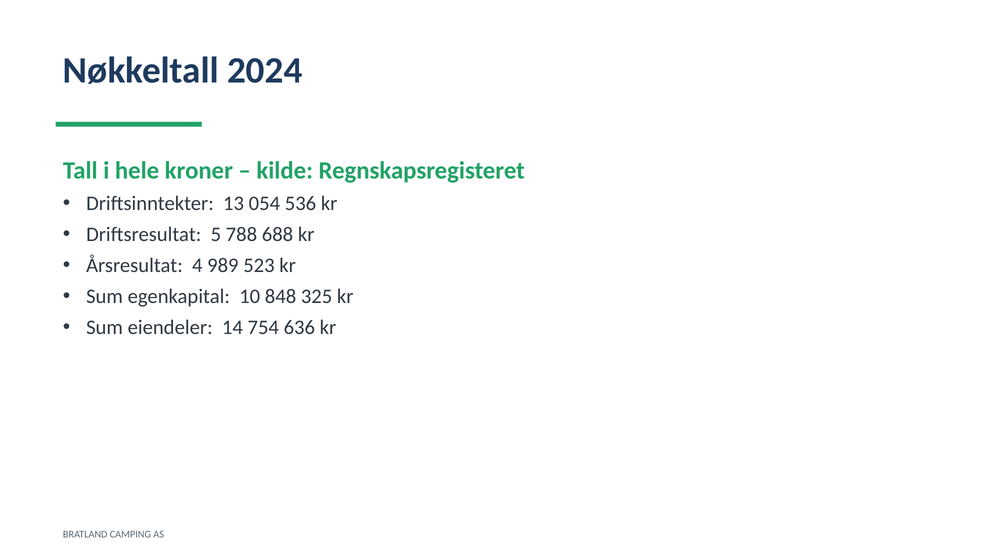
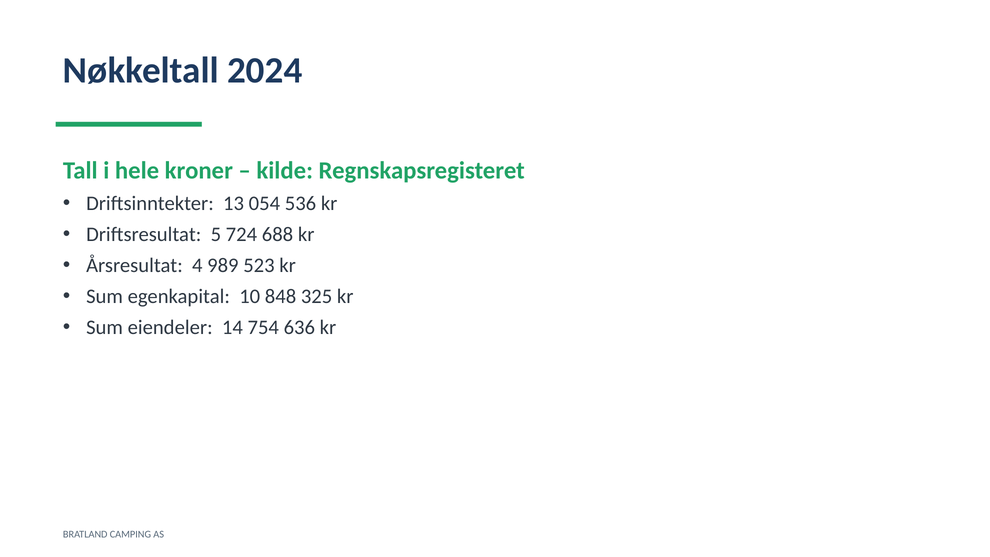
788: 788 -> 724 (241, 235)
